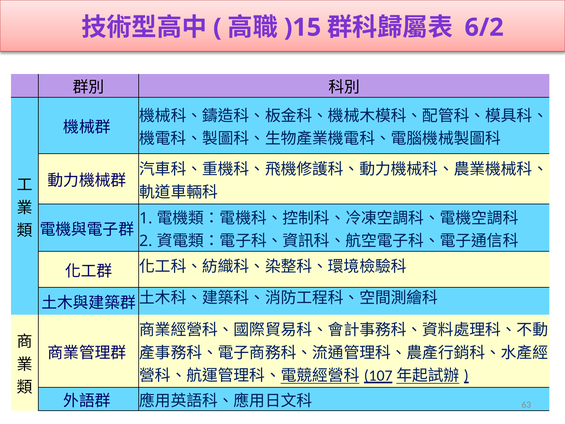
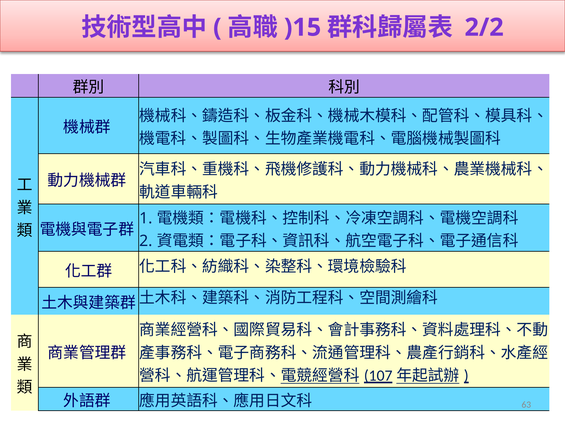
6/2: 6/2 -> 2/2 (484, 27)
